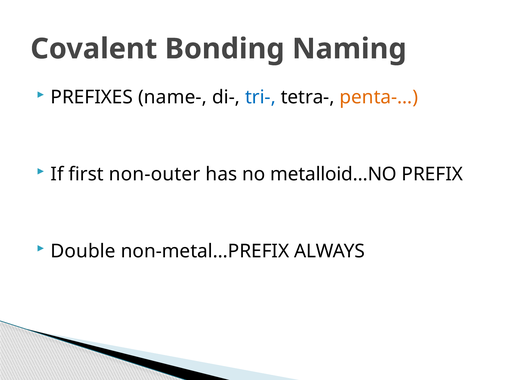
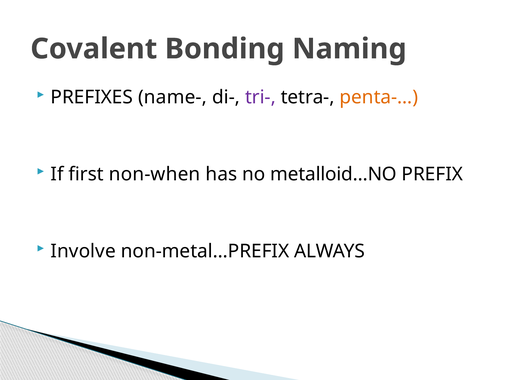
tri- colour: blue -> purple (260, 97)
non-outer: non-outer -> non-when (155, 174)
Double: Double -> Involve (83, 251)
